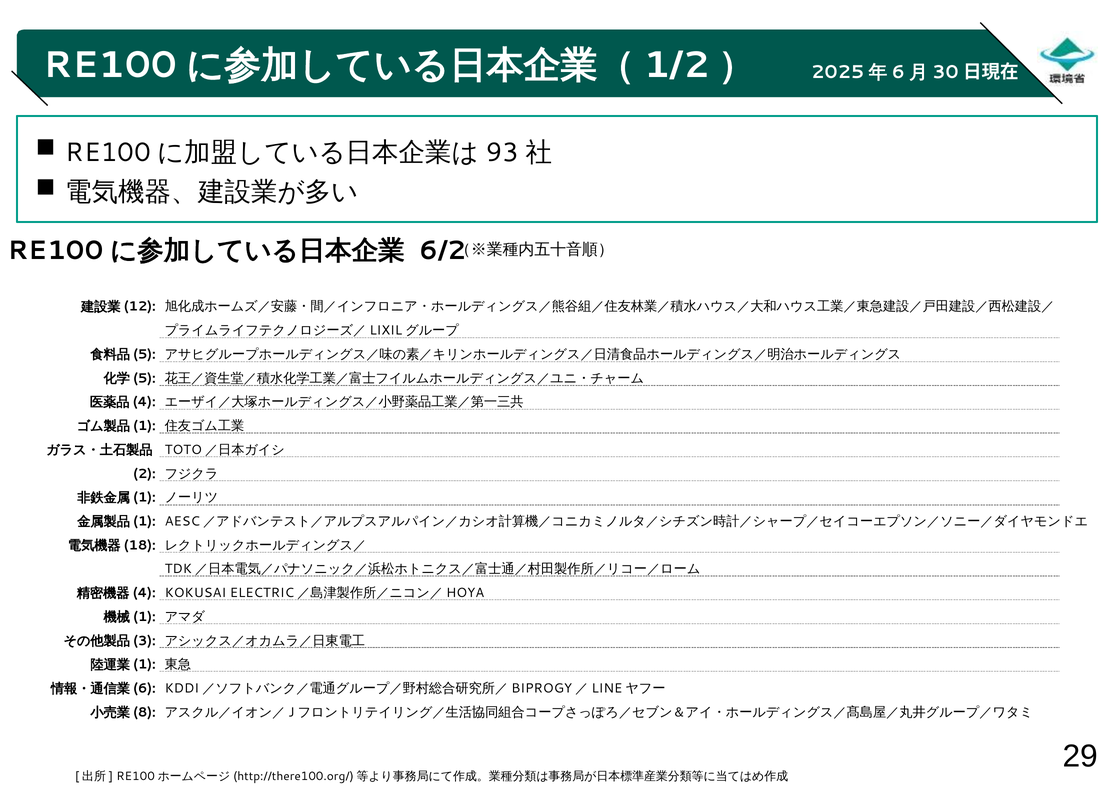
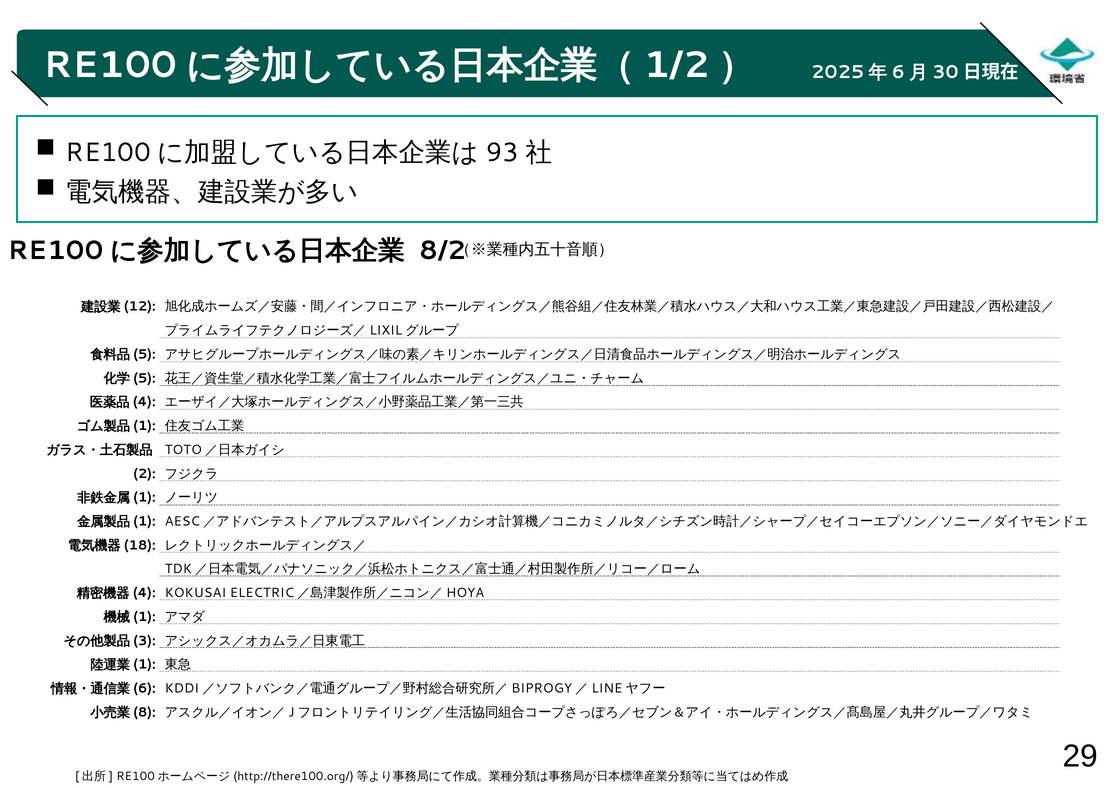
6/2: 6/2 -> 8/2 (443, 250)
